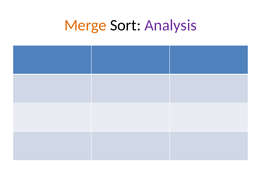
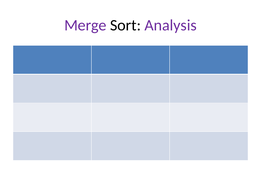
Merge colour: orange -> purple (85, 25)
